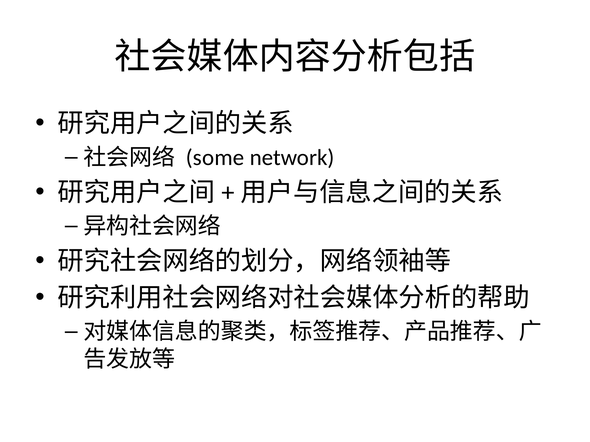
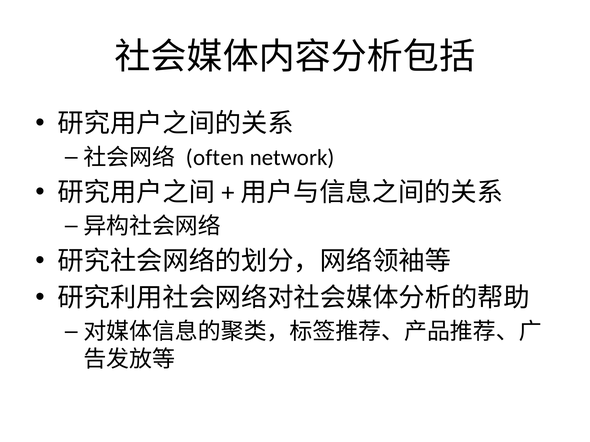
some: some -> often (215, 158)
